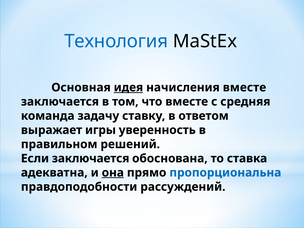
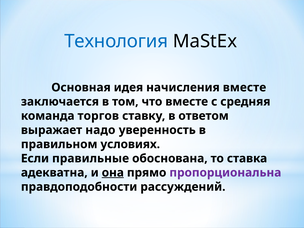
идея underline: present -> none (128, 87)
задачу: задачу -> торгов (98, 116)
игры: игры -> надо (100, 130)
решений: решений -> условиях (130, 144)
Если заключается: заключается -> правильные (91, 158)
пропорциональна colour: blue -> purple (225, 173)
